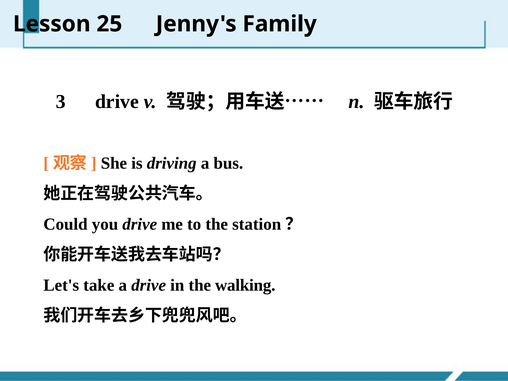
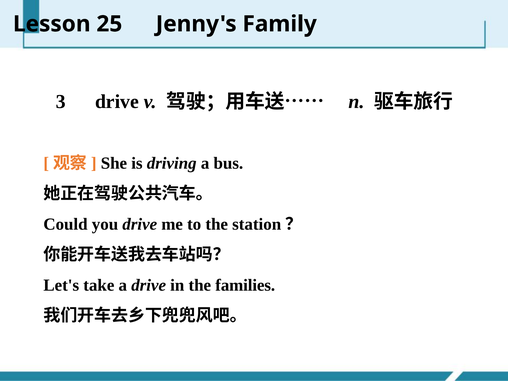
walking: walking -> families (245, 285)
